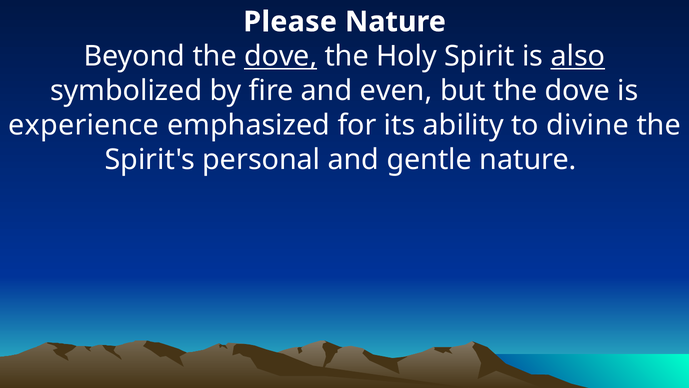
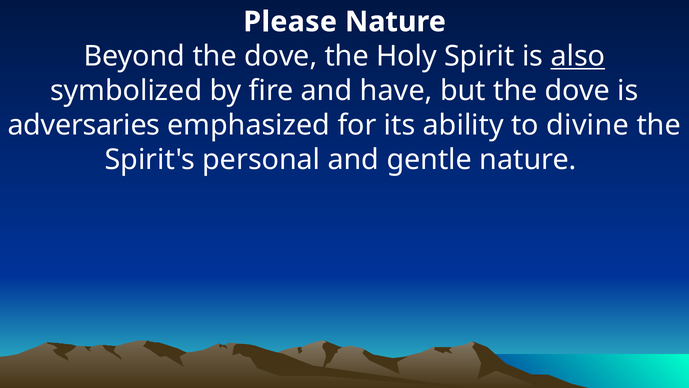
dove underline: present -> none (281, 56)
even: even -> have (396, 91)
experience: experience -> adversaries (84, 125)
